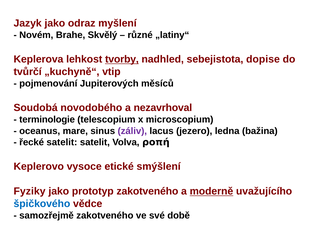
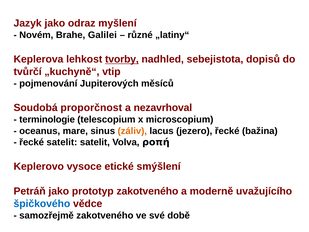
Skvělý: Skvělý -> Galilei (102, 35)
dopise: dopise -> dopisů (263, 59)
novodobého: novodobého -> proporčnost (91, 108)
záliv colour: purple -> orange (132, 131)
jezero ledna: ledna -> řecké (227, 131)
Fyziky: Fyziky -> Petráň (30, 191)
moderně underline: present -> none (211, 191)
